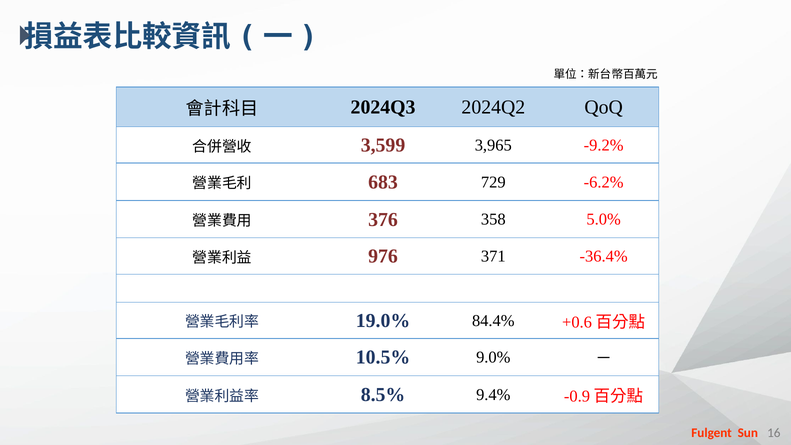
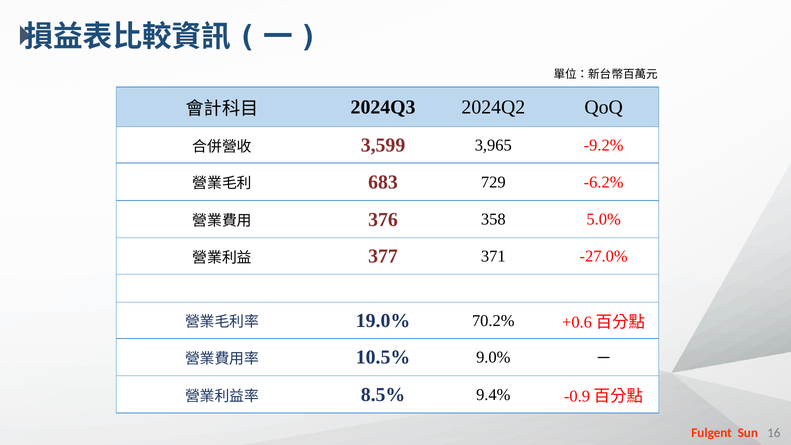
976: 976 -> 377 (383, 256)
-36.4%: -36.4% -> -27.0% (604, 256)
84.4%: 84.4% -> 70.2% (493, 321)
